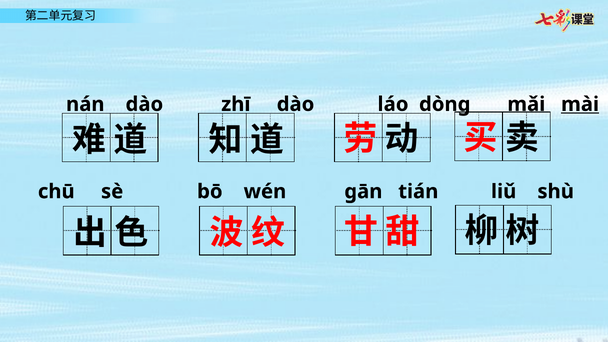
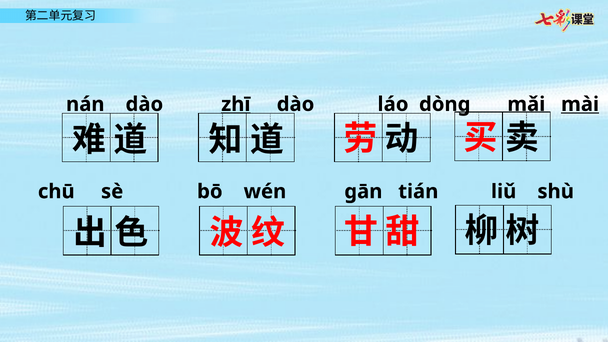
zhī underline: none -> present (236, 104)
